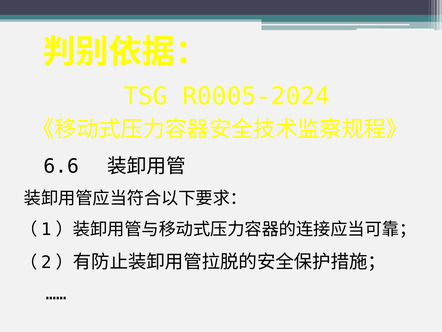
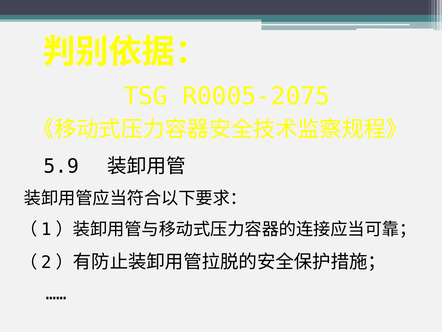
R0005-2024: R0005-2024 -> R0005-2075 (256, 96)
6.6: 6.6 -> 5.9 (61, 166)
